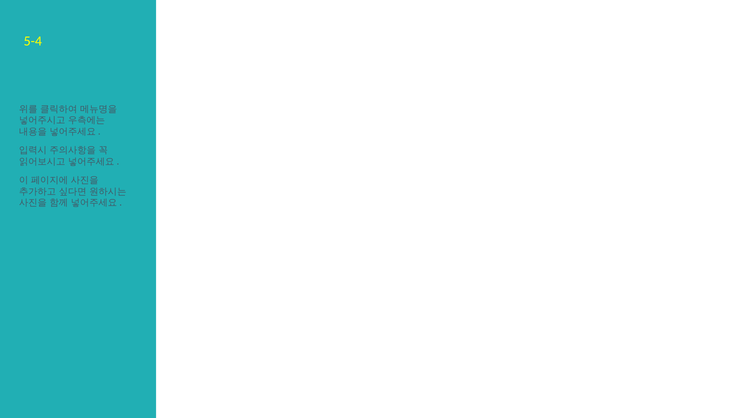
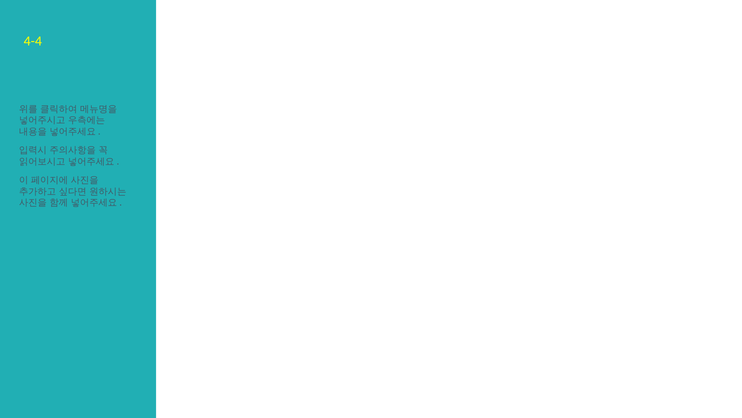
5-4: 5-4 -> 4-4 (33, 41)
